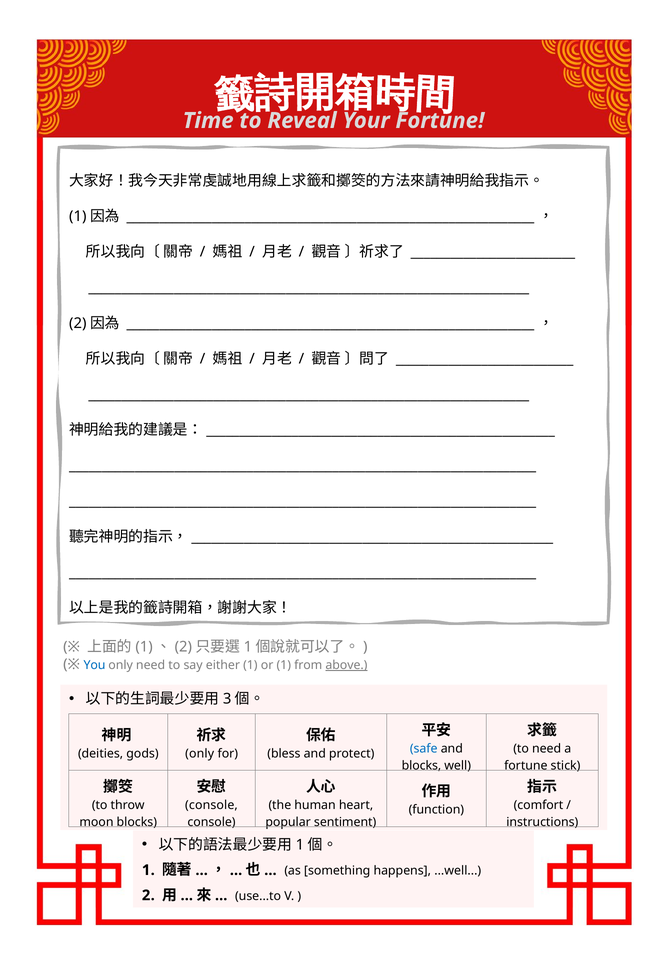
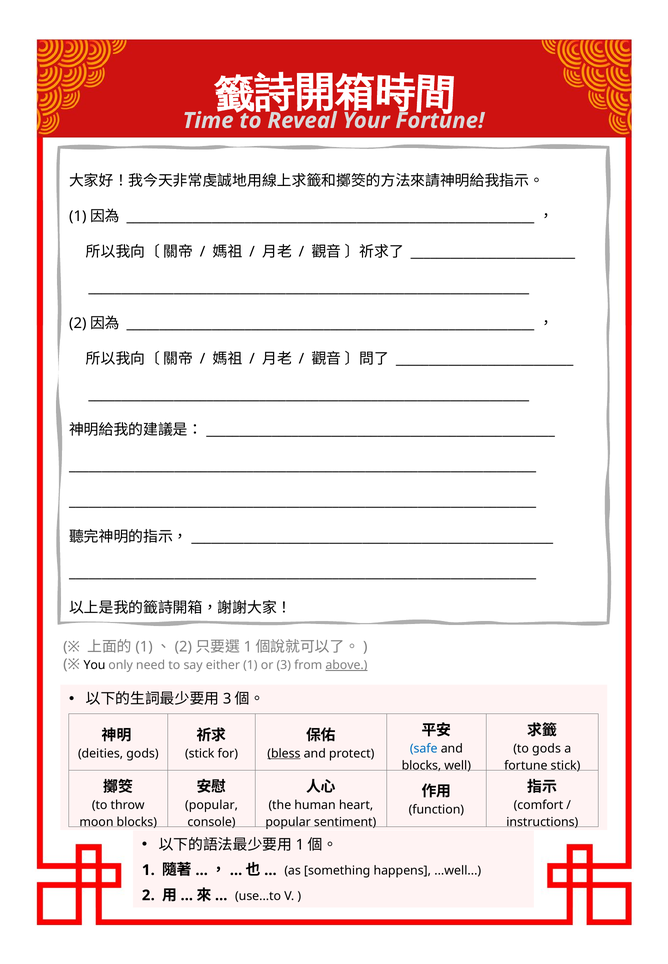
You colour: blue -> black (95, 666)
or 1: 1 -> 3 (284, 666)
to need: need -> gods (547, 749)
only: only -> stick (200, 754)
bless underline: none -> present (284, 754)
console: console -> popular (212, 806)
